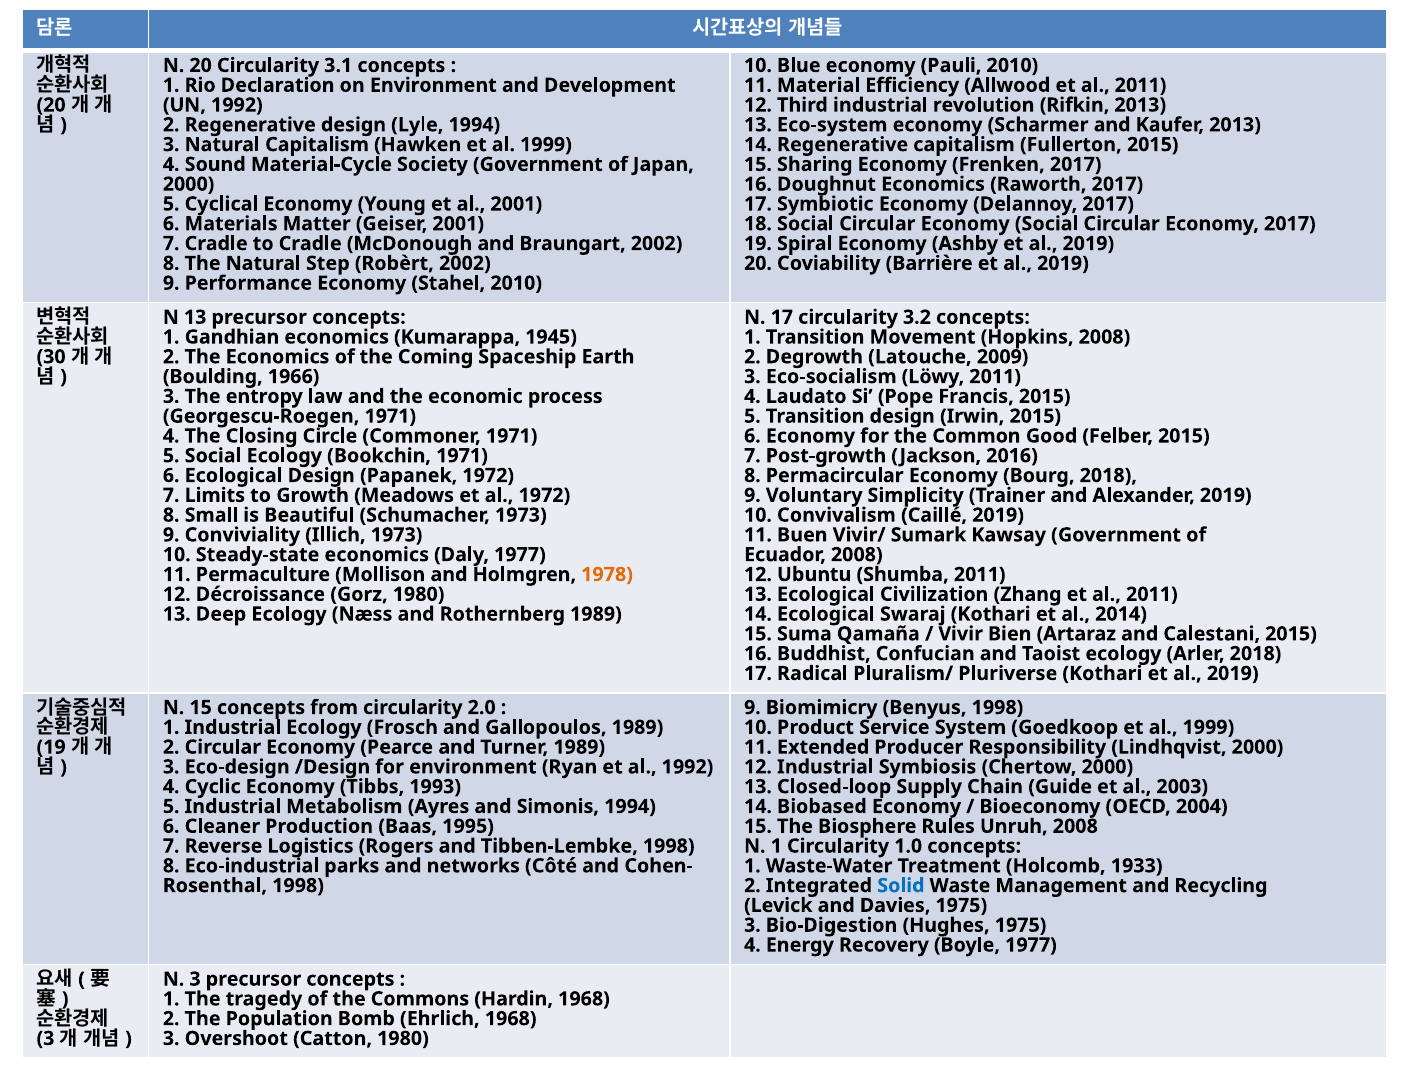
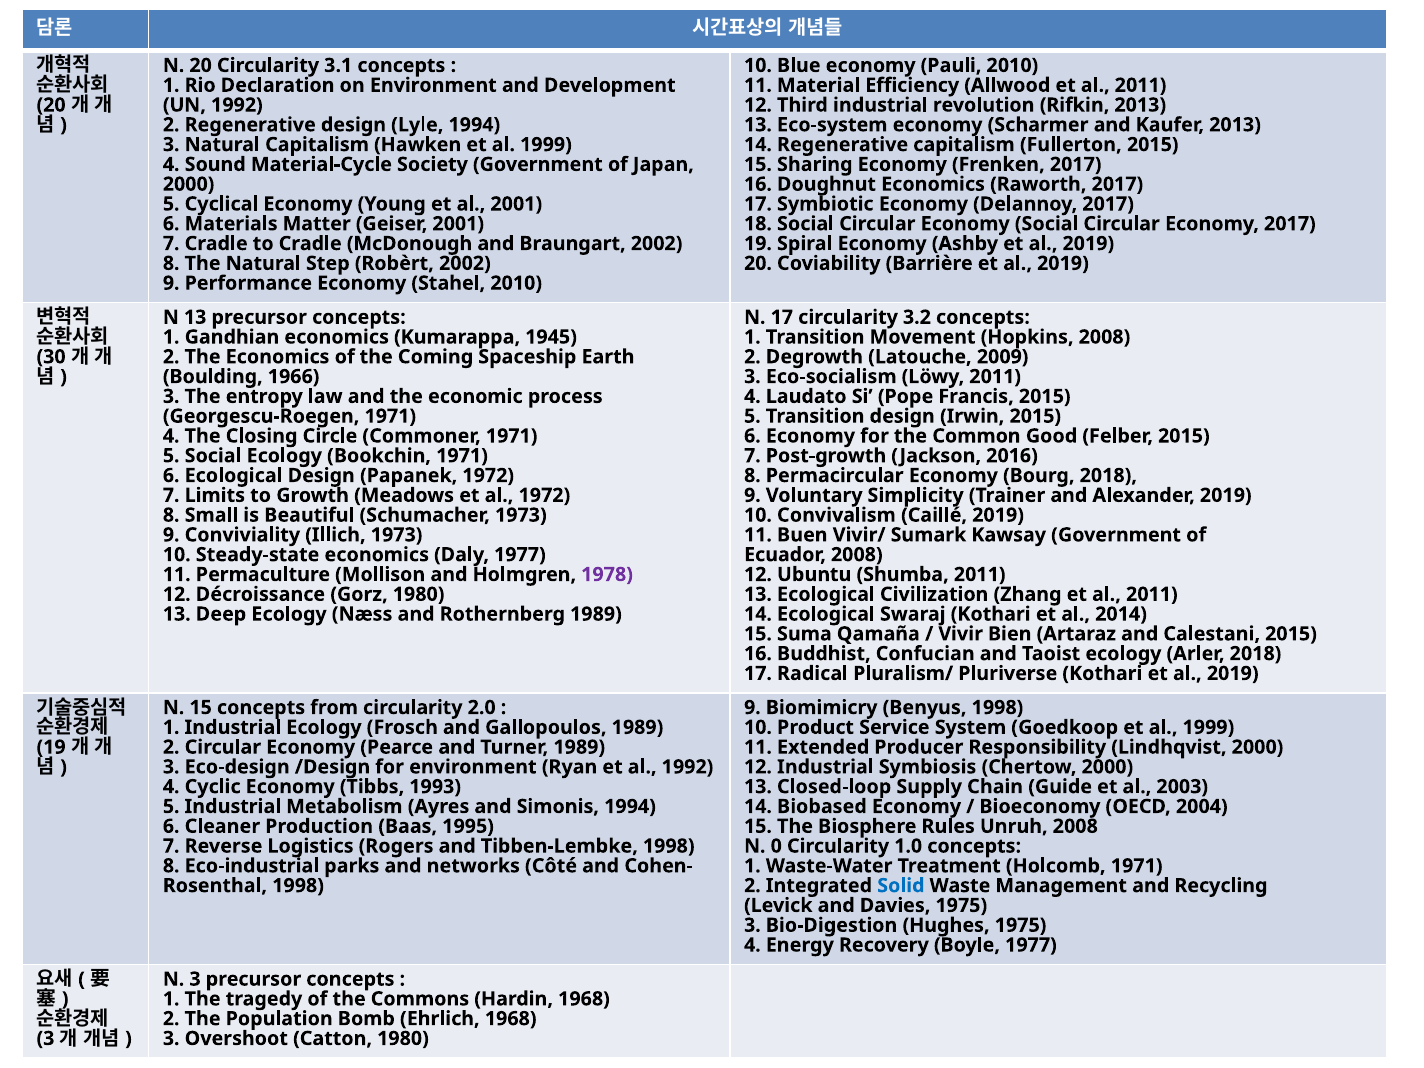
1978 colour: orange -> purple (607, 575)
N 1: 1 -> 0 (776, 846)
Holcomb 1933: 1933 -> 1971 (1137, 866)
